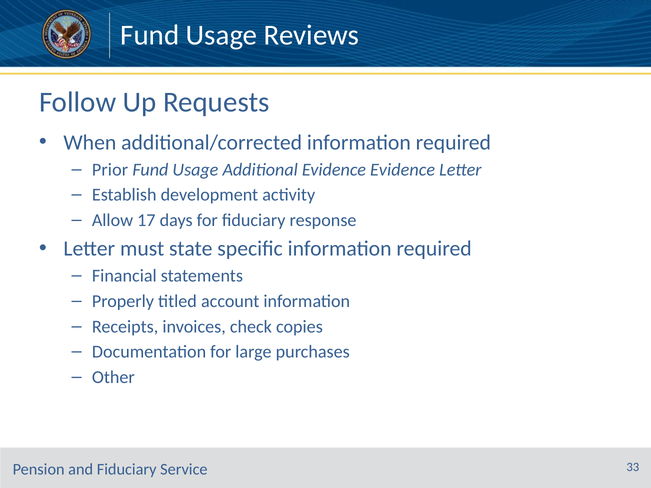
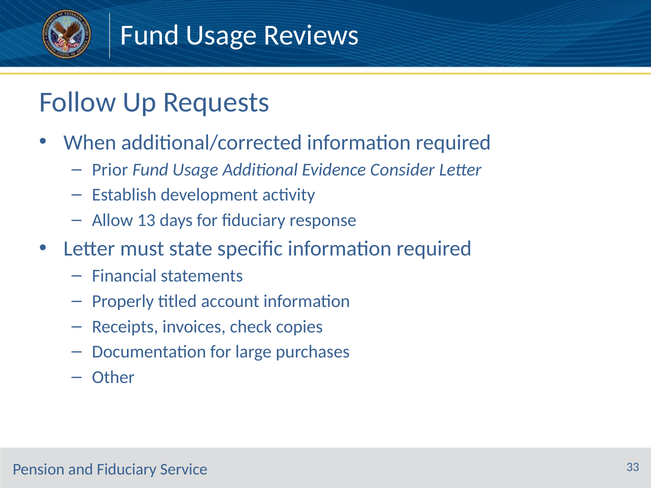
Evidence Evidence: Evidence -> Consider (402, 170)
17: 17 -> 13 (146, 220)
